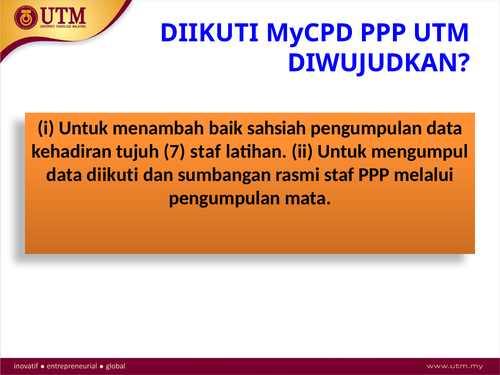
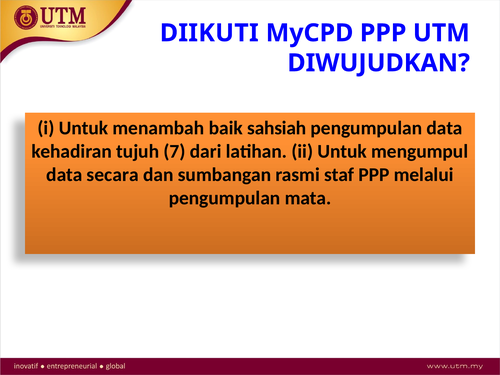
7 staf: staf -> dari (206, 151)
data diikuti: diikuti -> secara (113, 175)
